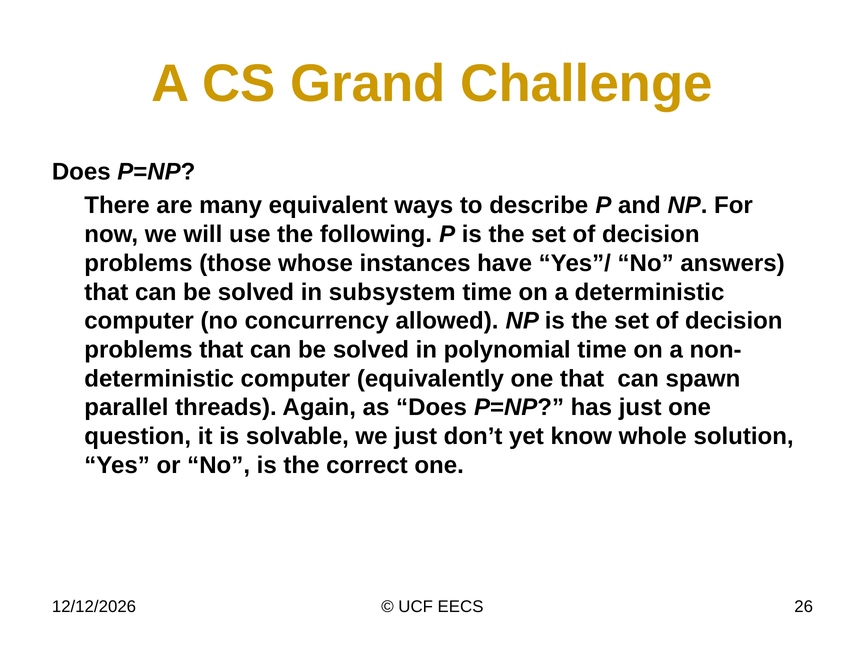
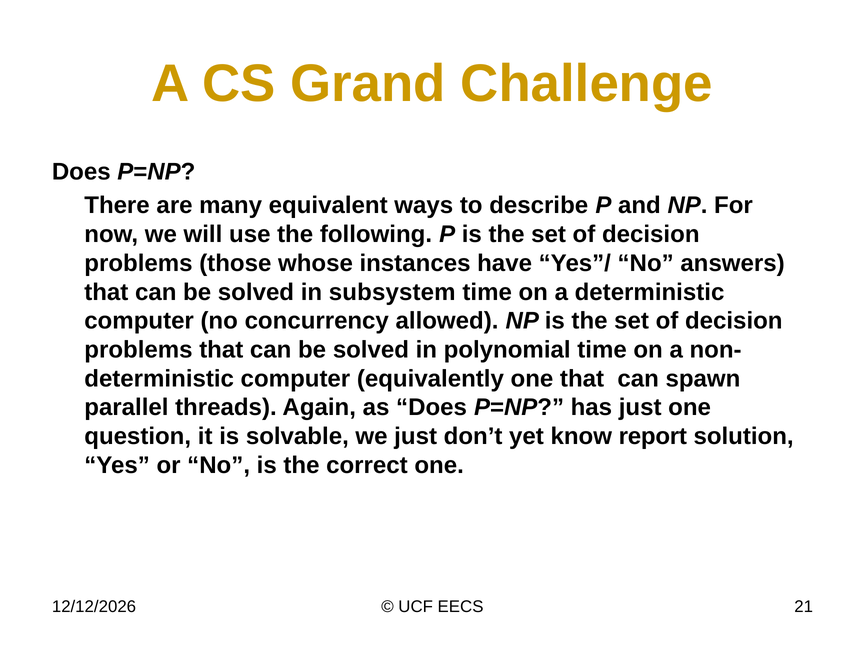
whole: whole -> report (653, 436)
26: 26 -> 21 (804, 606)
